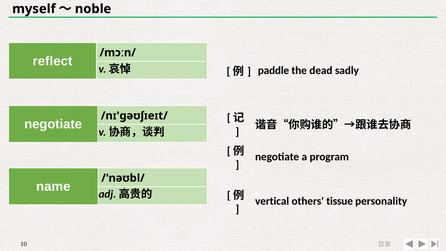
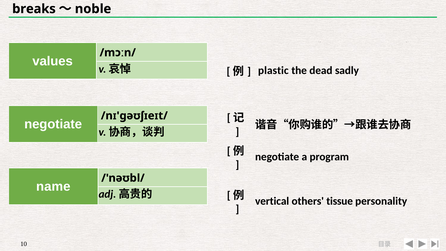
myself: myself -> breaks (34, 9)
reflect: reflect -> values (53, 61)
paddle: paddle -> plastic (273, 70)
